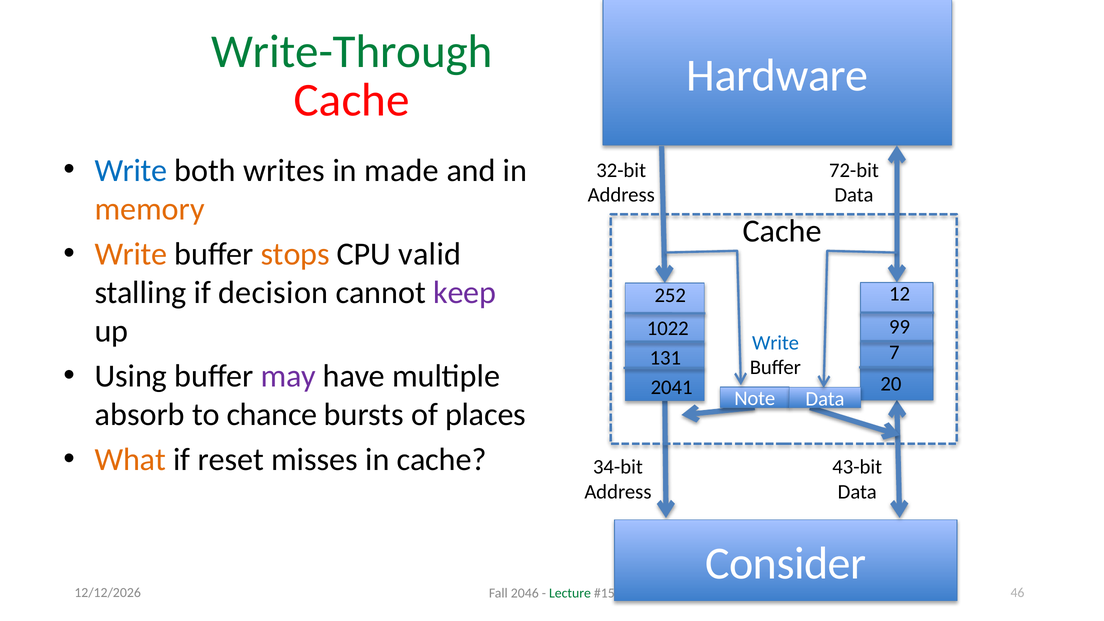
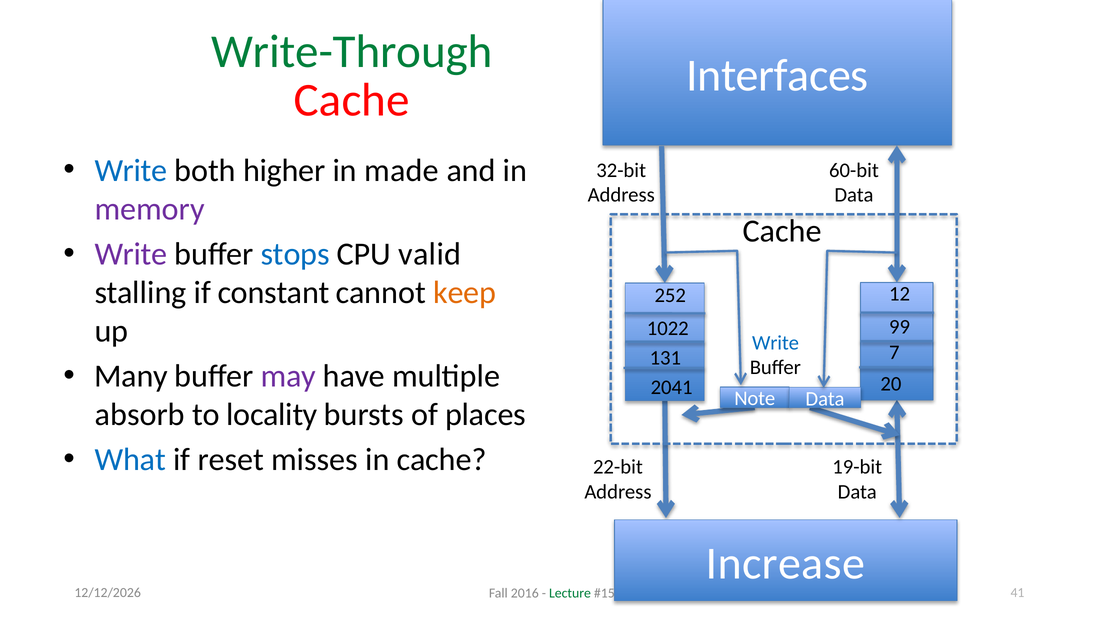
Hardware: Hardware -> Interfaces (777, 75)
writes: writes -> higher (284, 171)
72-bit: 72-bit -> 60-bit (854, 170)
memory colour: orange -> purple (150, 209)
Write colour: orange -> purple (131, 254)
stops colour: orange -> blue (295, 254)
decision: decision -> constant (274, 293)
keep colour: purple -> orange (465, 293)
Using: Using -> Many (131, 376)
chance: chance -> locality (272, 415)
What colour: orange -> blue (130, 460)
34-bit: 34-bit -> 22-bit (618, 467)
43-bit: 43-bit -> 19-bit (857, 467)
Consider: Consider -> Increase (785, 563)
2046: 2046 -> 2016 (525, 593)
46: 46 -> 41 (1017, 593)
